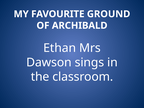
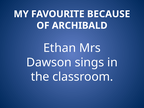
GROUND: GROUND -> BECAUSE (109, 14)
